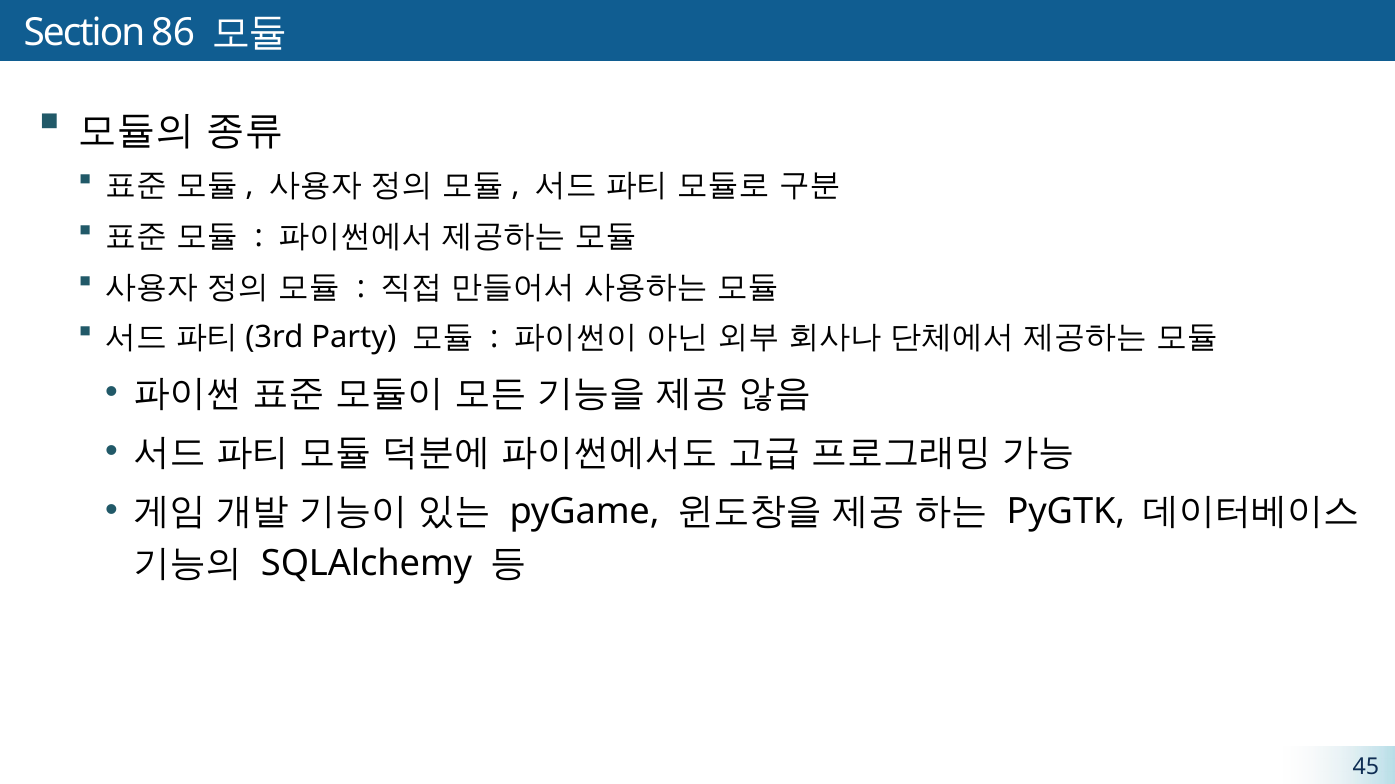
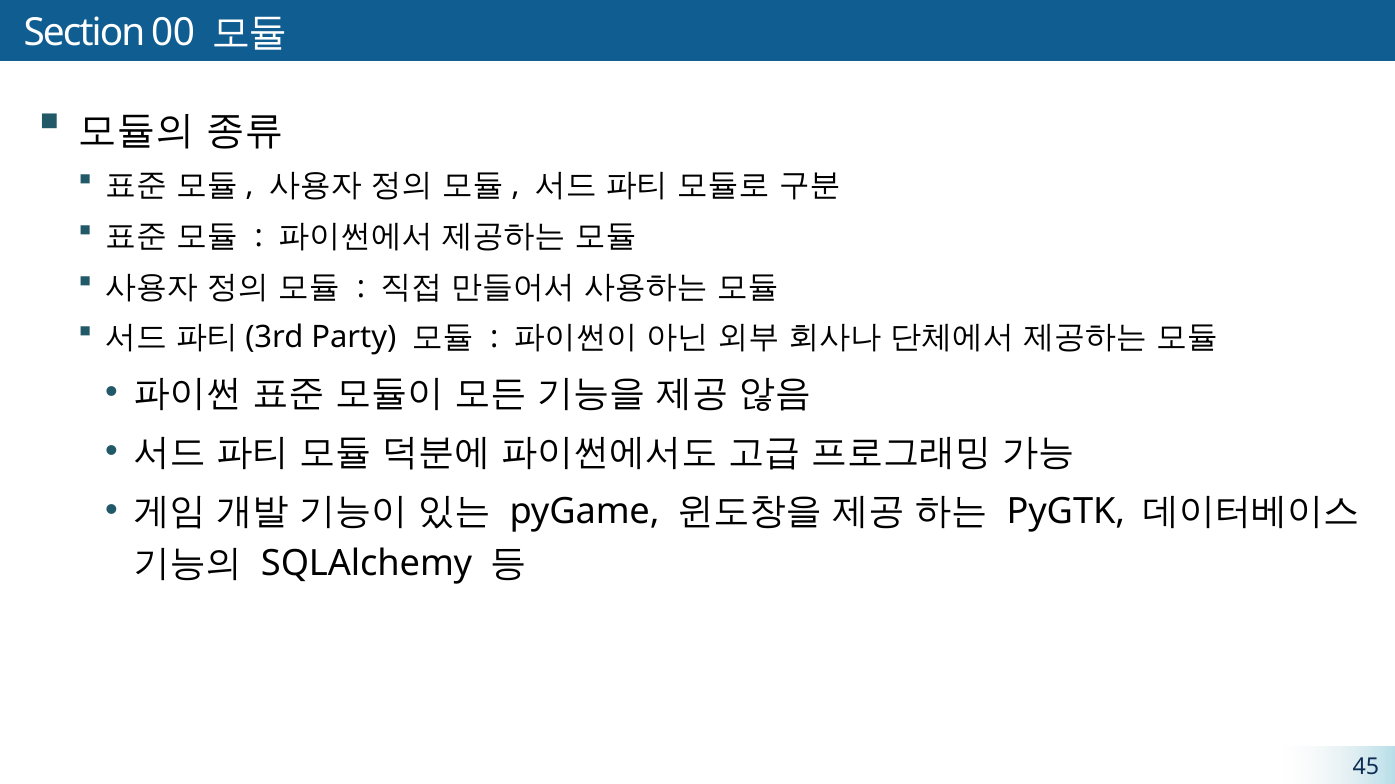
86: 86 -> 00 (173, 33)
